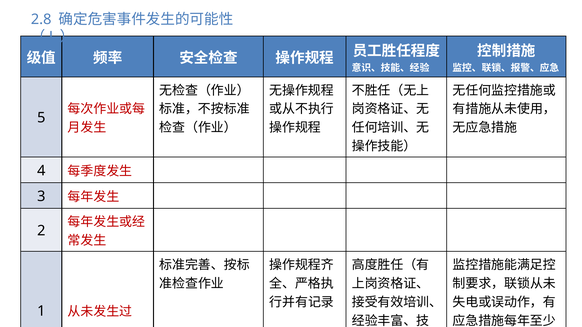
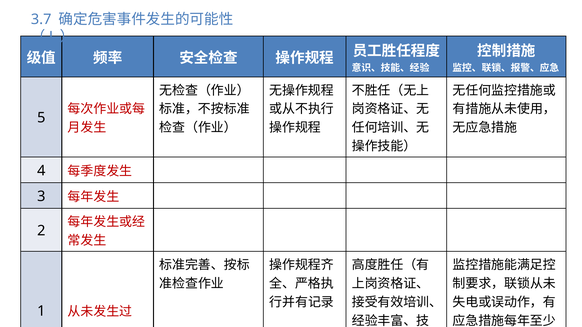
2.8: 2.8 -> 3.7 (41, 19)
